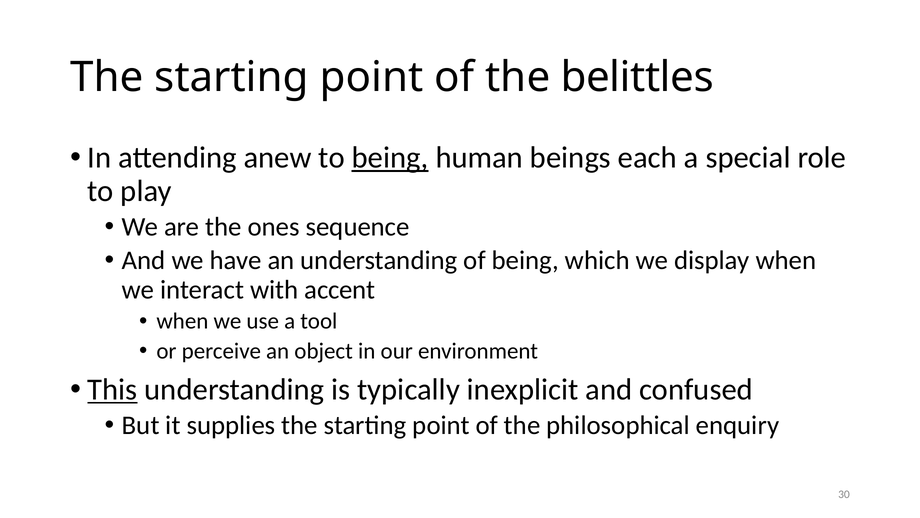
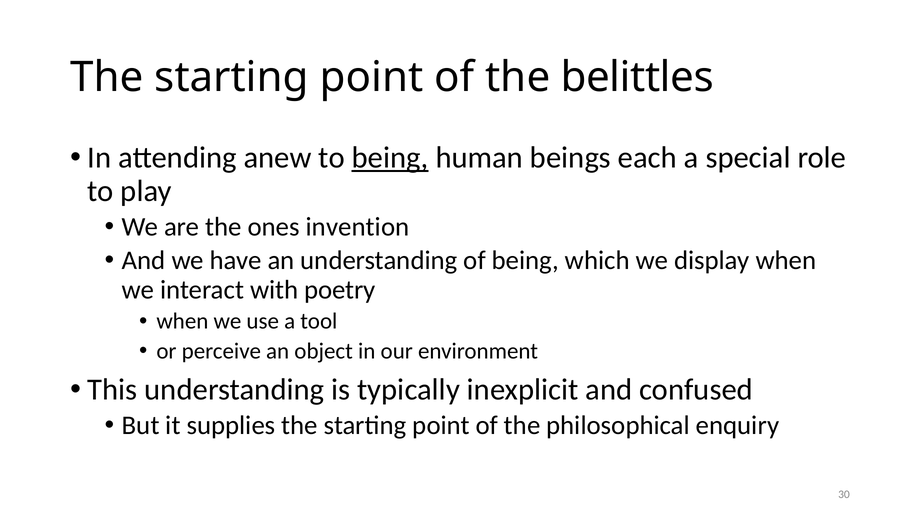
sequence: sequence -> invention (358, 227)
accent: accent -> poetry (340, 289)
This underline: present -> none (112, 389)
